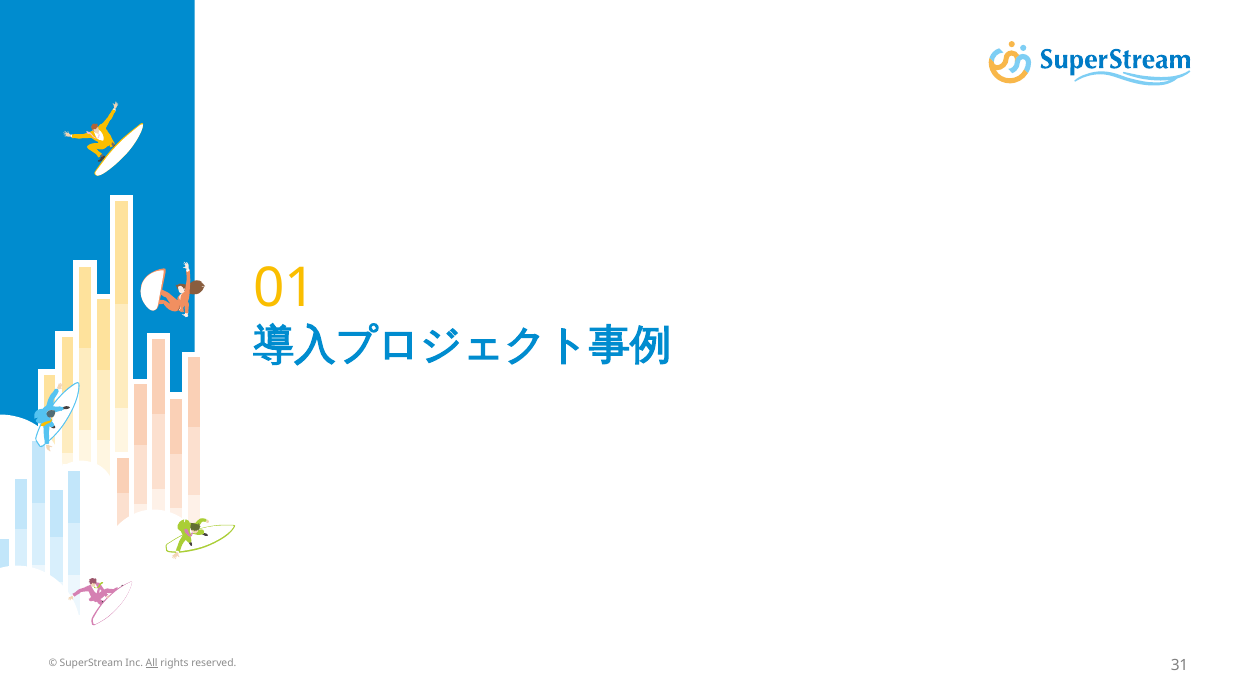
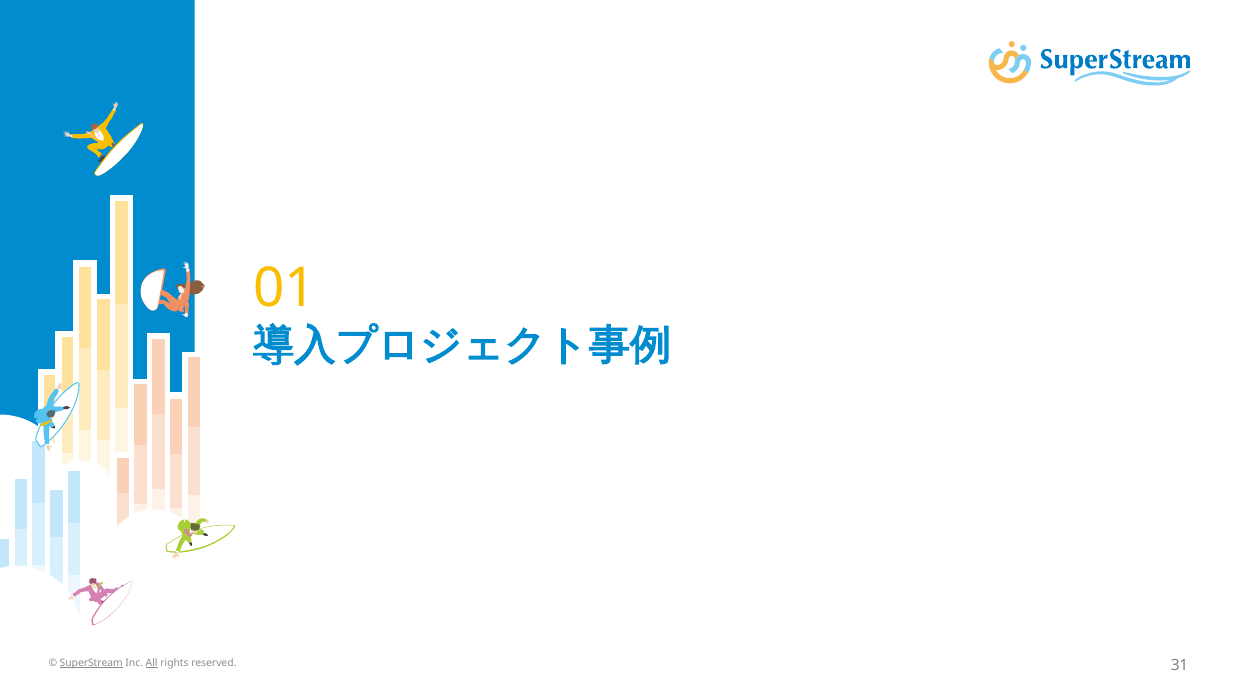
SuperStream underline: none -> present (91, 663)
